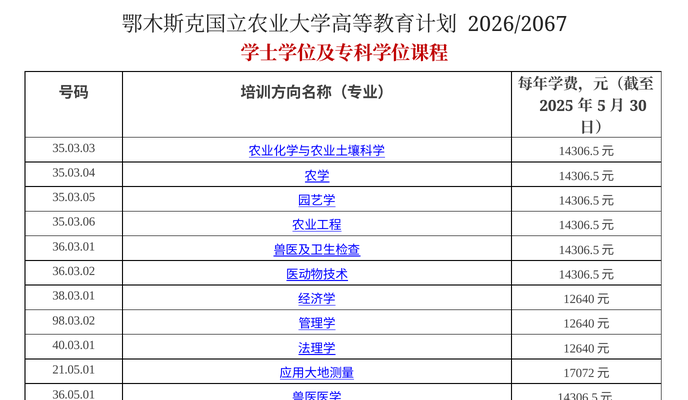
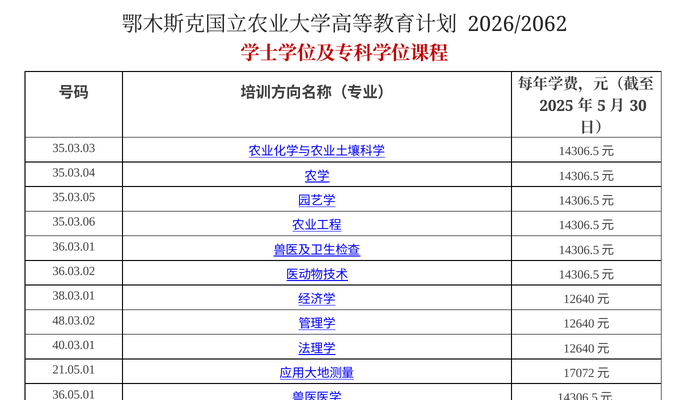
2026/2067: 2026/2067 -> 2026/2062 (517, 24)
98.03.02: 98.03.02 -> 48.03.02 (74, 321)
